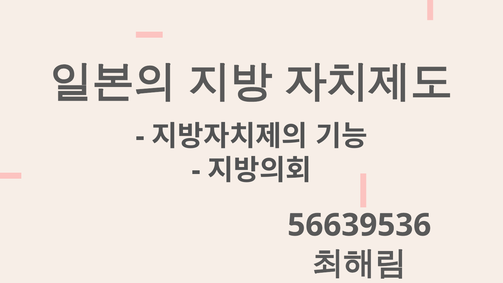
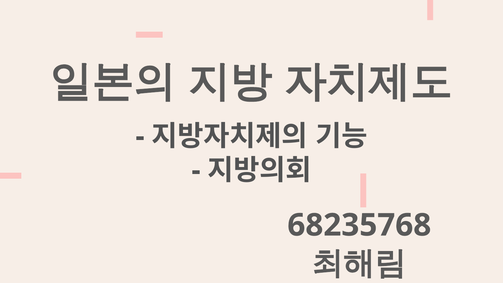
56639536: 56639536 -> 68235768 (359, 225)
